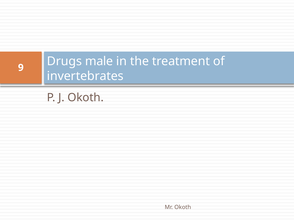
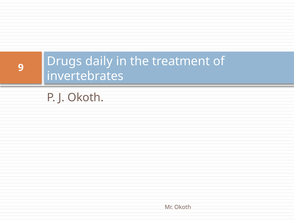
male: male -> daily (99, 61)
